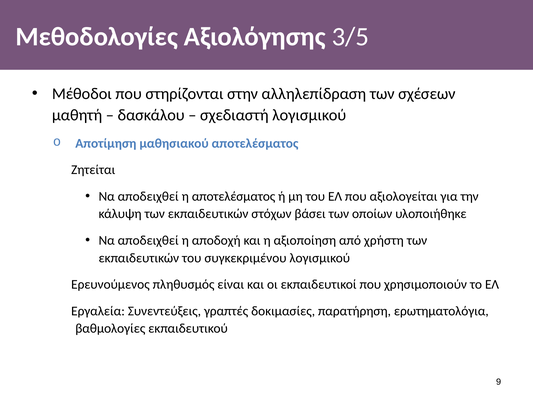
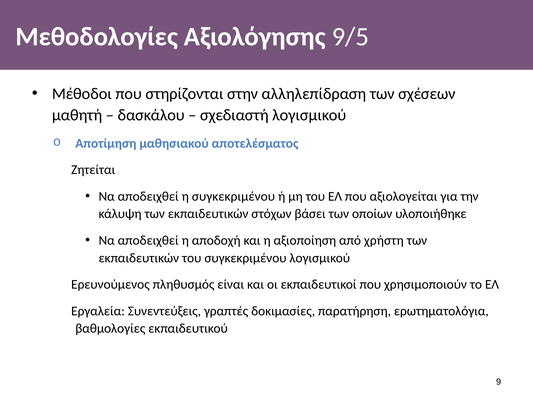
3/5: 3/5 -> 9/5 (350, 37)
η αποτελέσματος: αποτελέσματος -> συγκεκριμένου (233, 196)
